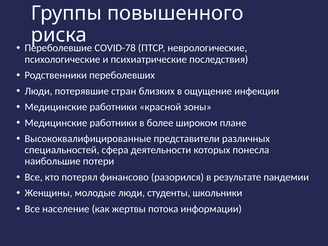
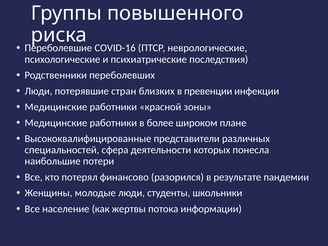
COVID-78: COVID-78 -> COVID-16 (115, 48)
ощущение: ощущение -> превенции (208, 91)
